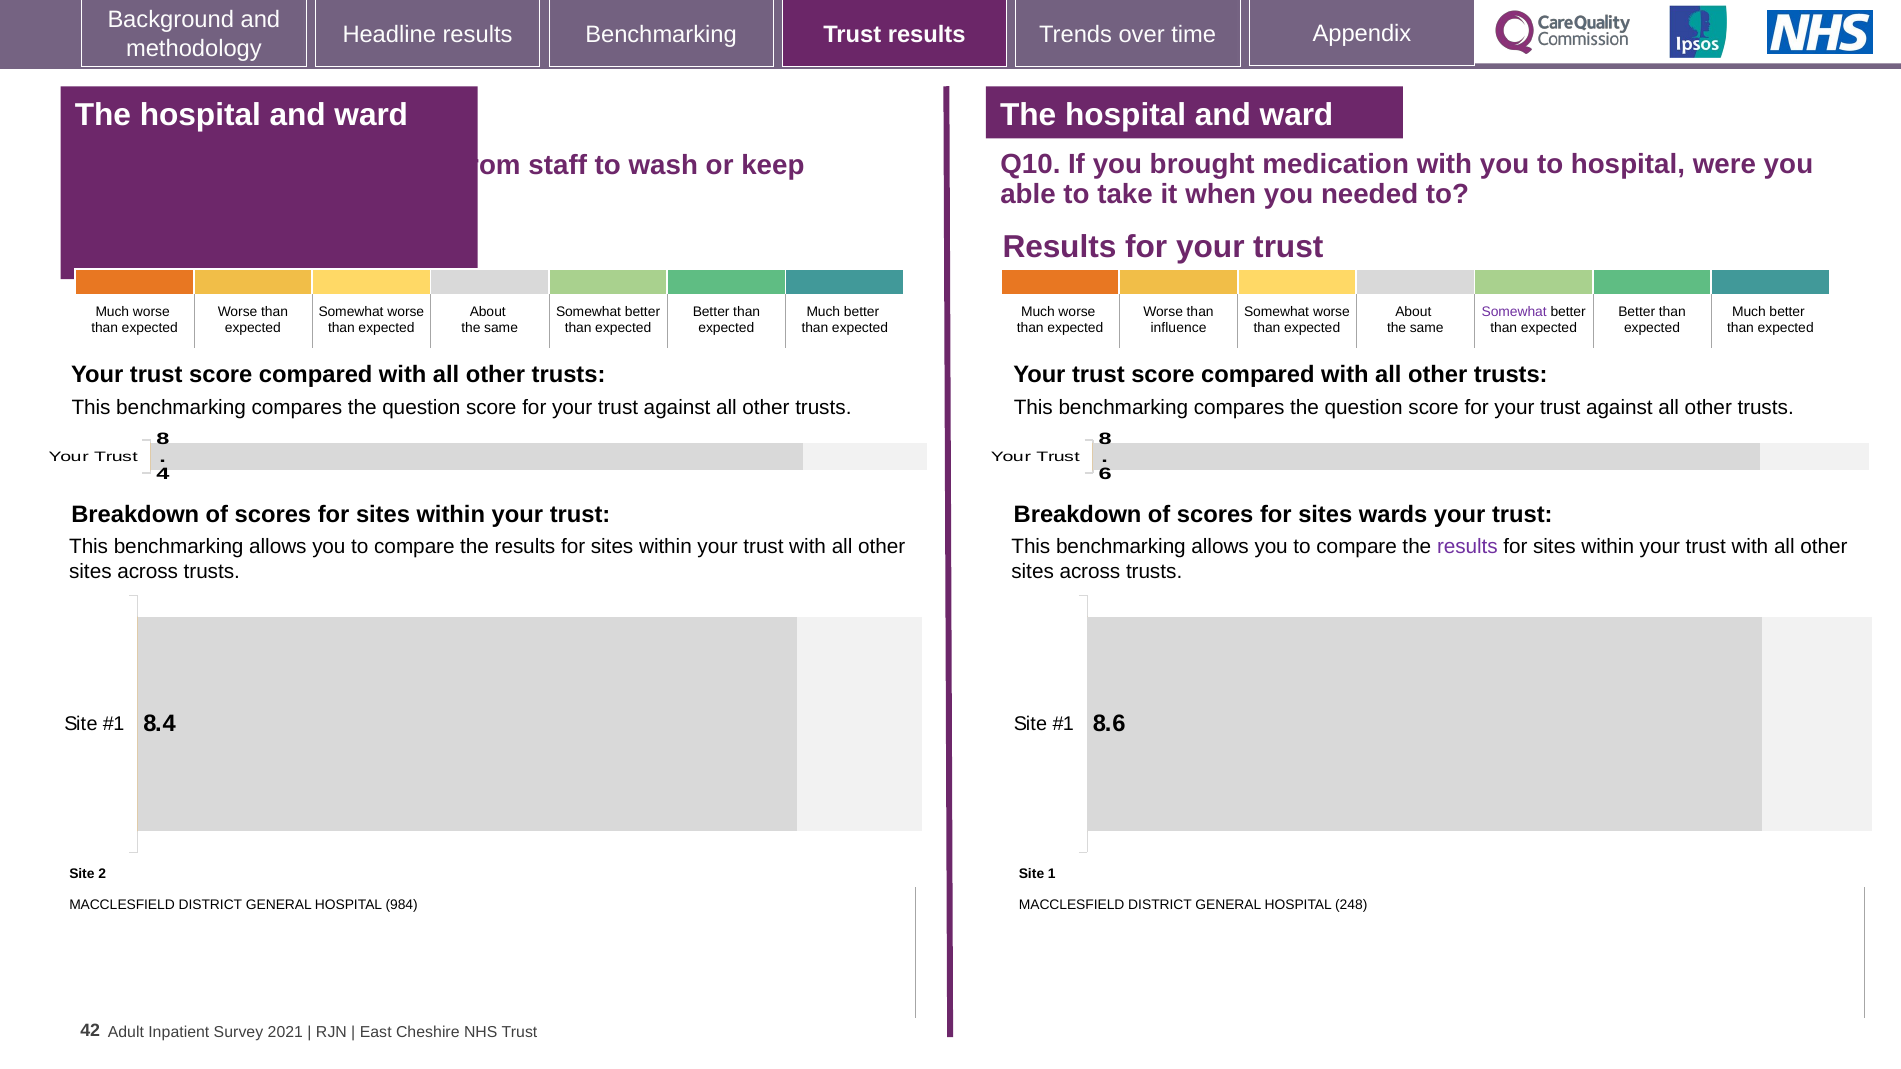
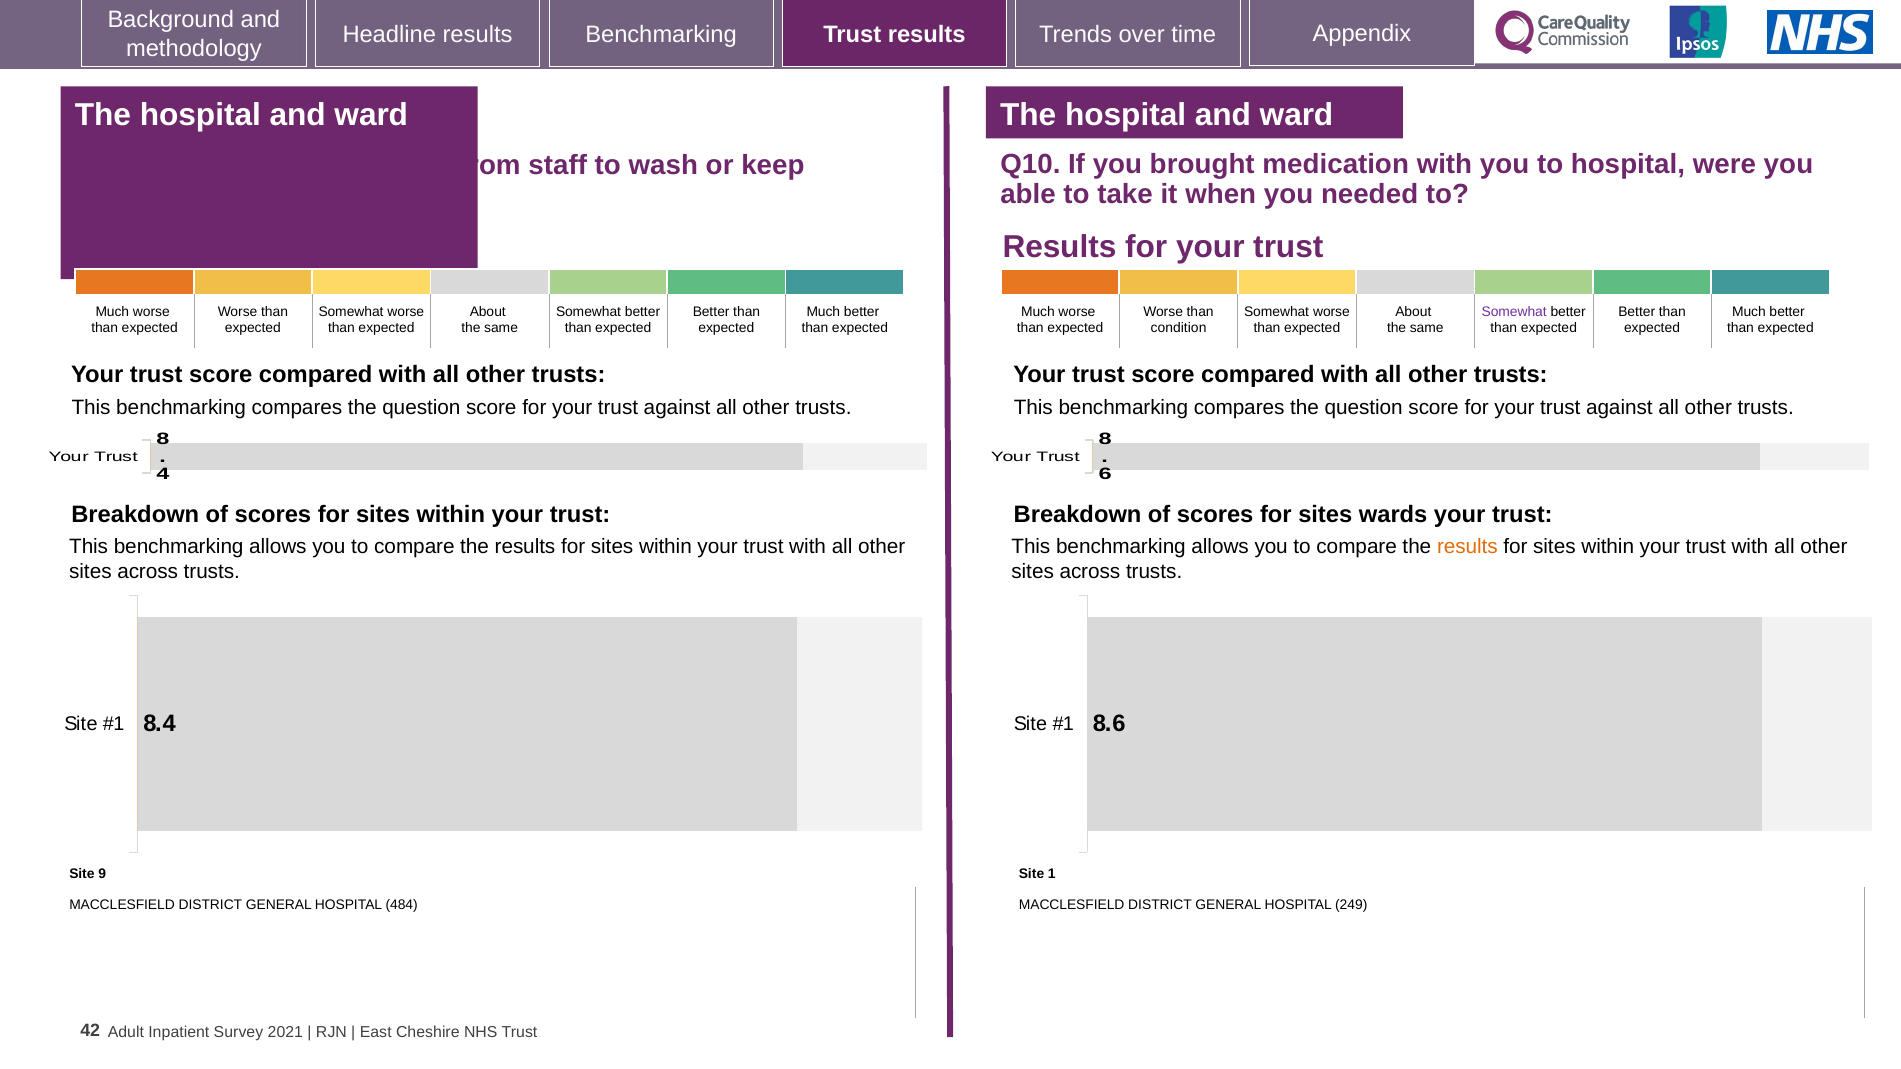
influence: influence -> condition (1179, 328)
results colour: purple -> orange (1467, 547)
2: 2 -> 9 (102, 874)
984: 984 -> 484 (402, 905)
248: 248 -> 249 (1351, 905)
